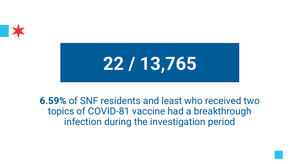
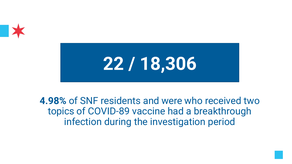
13,765: 13,765 -> 18,306 (168, 64)
6.59%: 6.59% -> 4.98% (53, 101)
least: least -> were (172, 101)
COVID-81: COVID-81 -> COVID-89 (109, 112)
